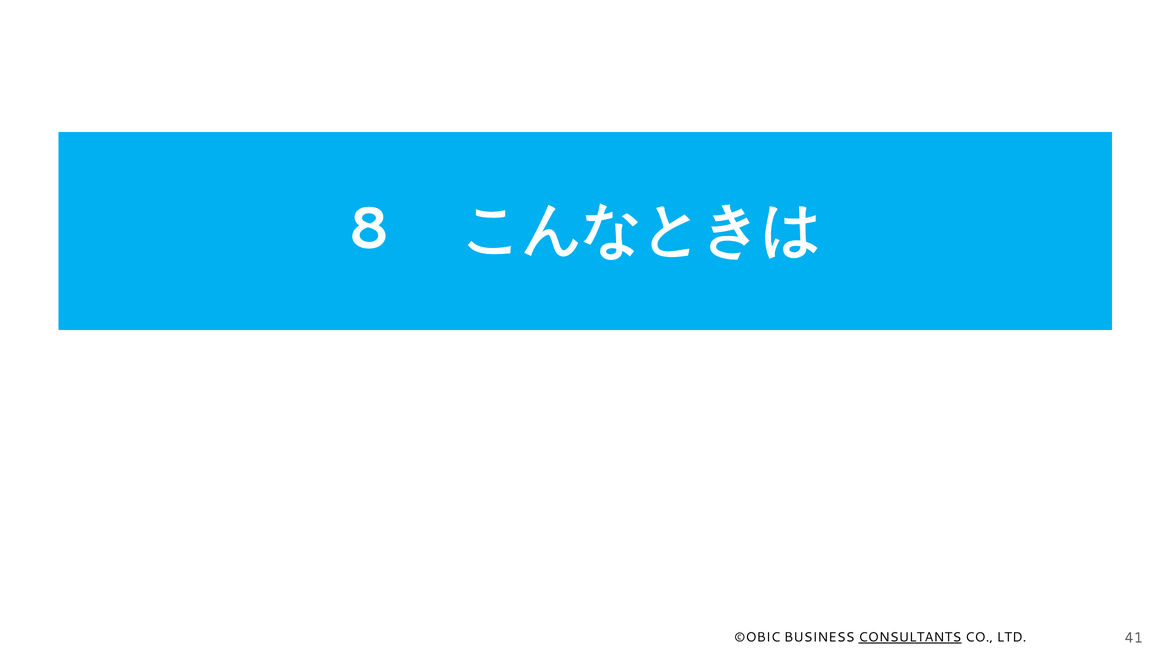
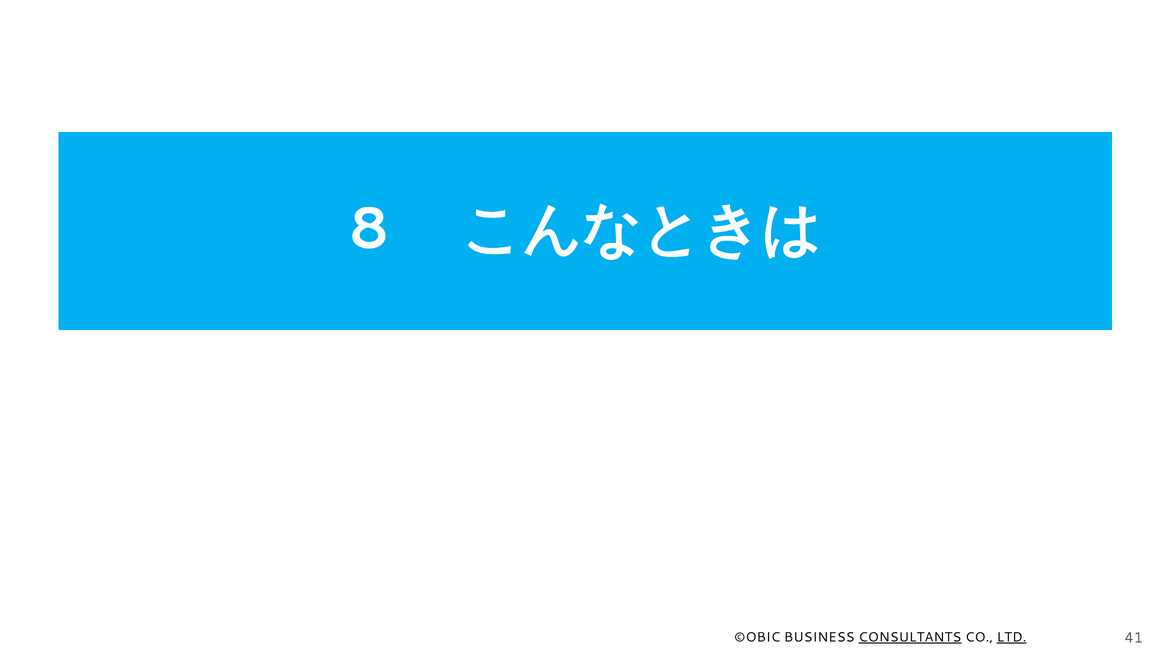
LTD underline: none -> present (1012, 637)
